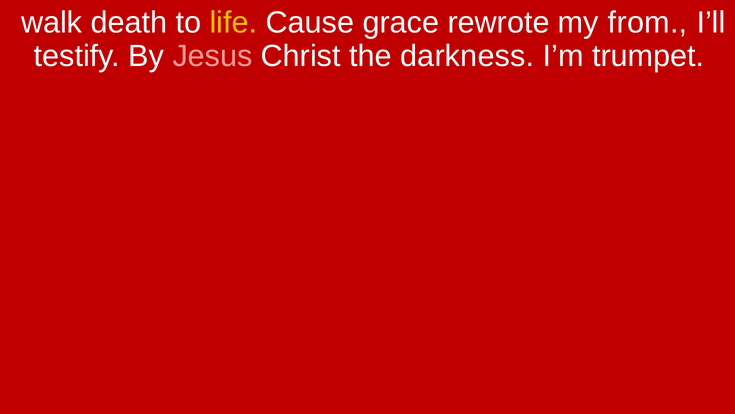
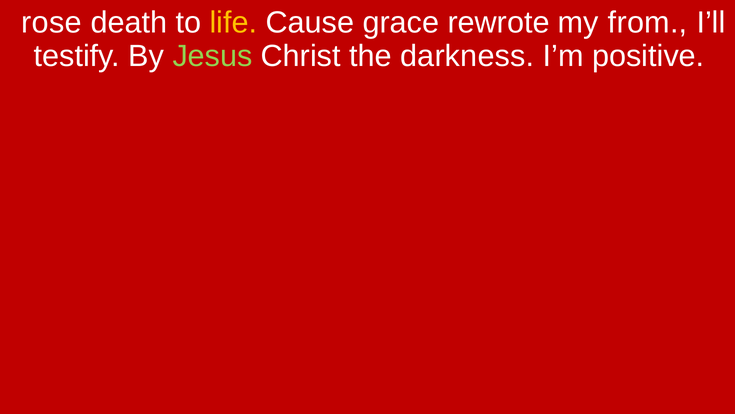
walk: walk -> rose (51, 23)
Jesus colour: pink -> light green (212, 56)
trumpet: trumpet -> positive (648, 56)
